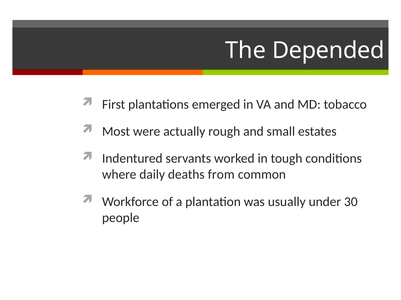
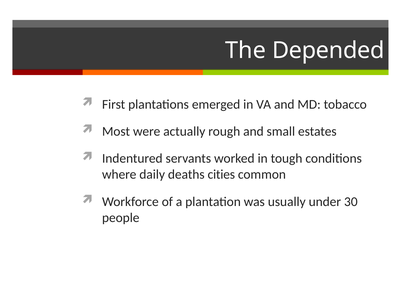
from: from -> cities (221, 175)
